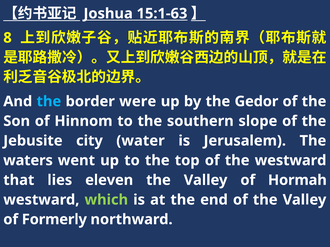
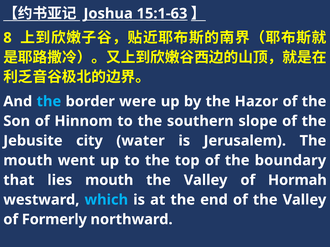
Gedor: Gedor -> Hazor (256, 102)
waters: waters -> mouth (28, 161)
the westward: westward -> boundary (290, 161)
lies eleven: eleven -> mouth (109, 180)
which colour: light green -> light blue (106, 200)
